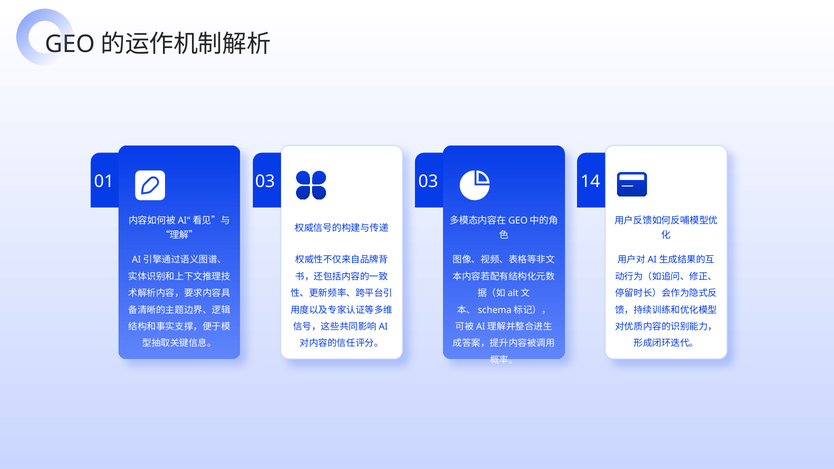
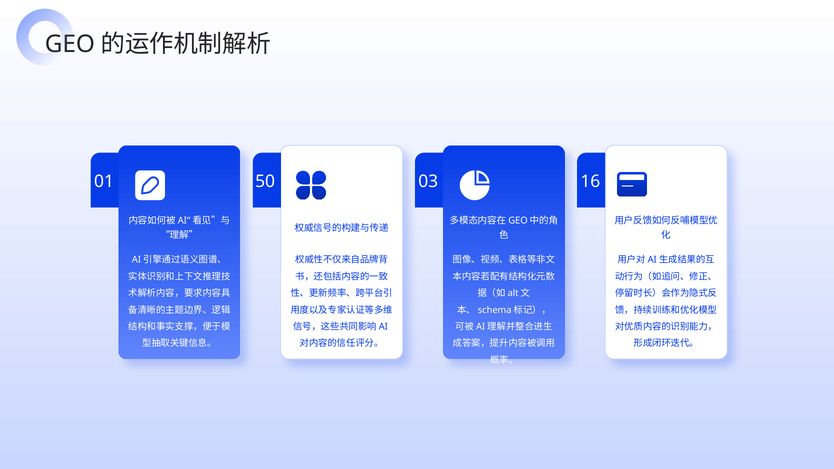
01 03: 03 -> 50 (265, 181)
14: 14 -> 16 (590, 181)
